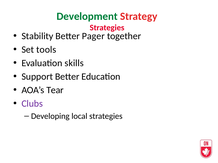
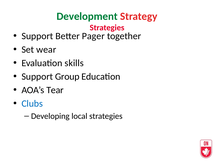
Stability: Stability -> Support (37, 36)
tools: tools -> wear (46, 50)
Support Better: Better -> Group (67, 77)
Clubs colour: purple -> blue (32, 104)
